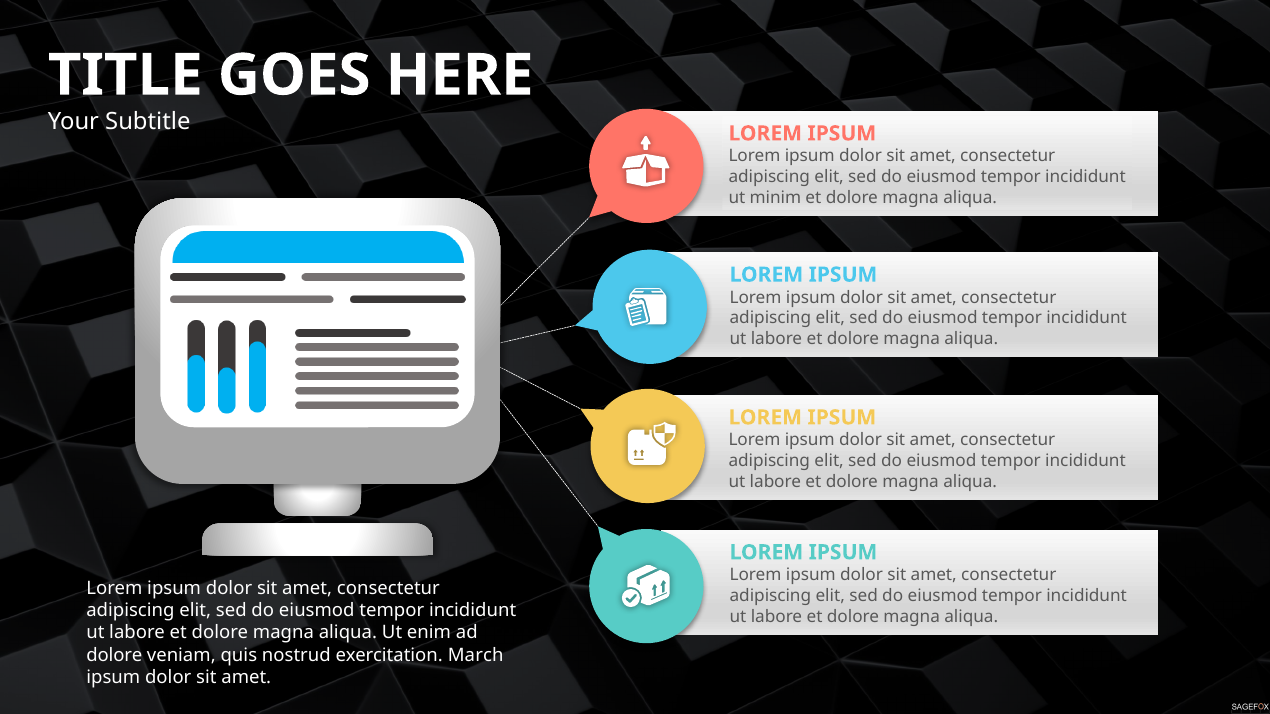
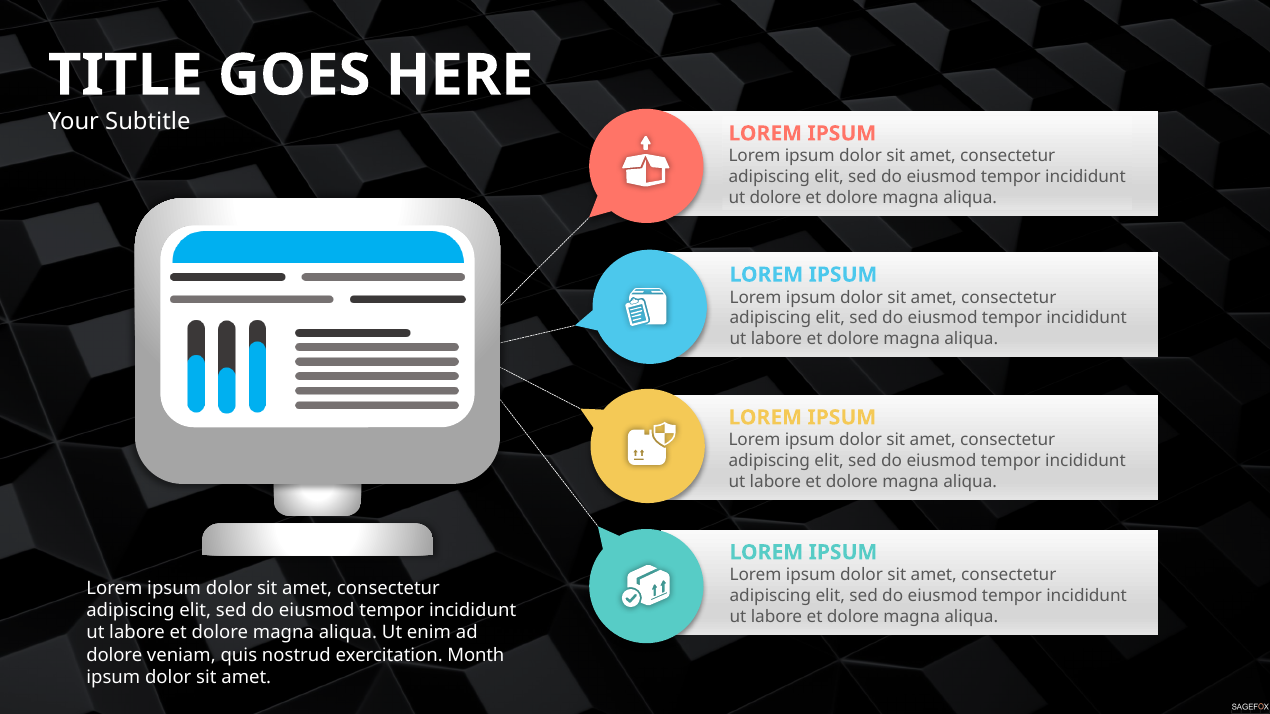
ut minim: minim -> dolore (775, 198)
March: March -> Month (476, 655)
